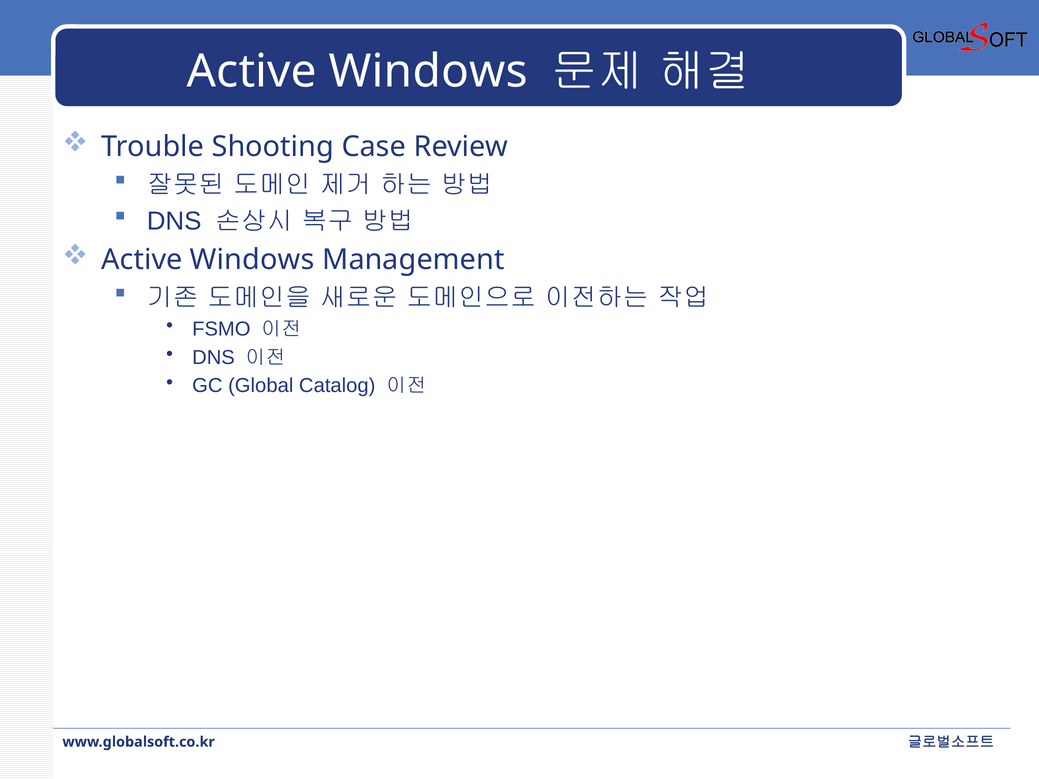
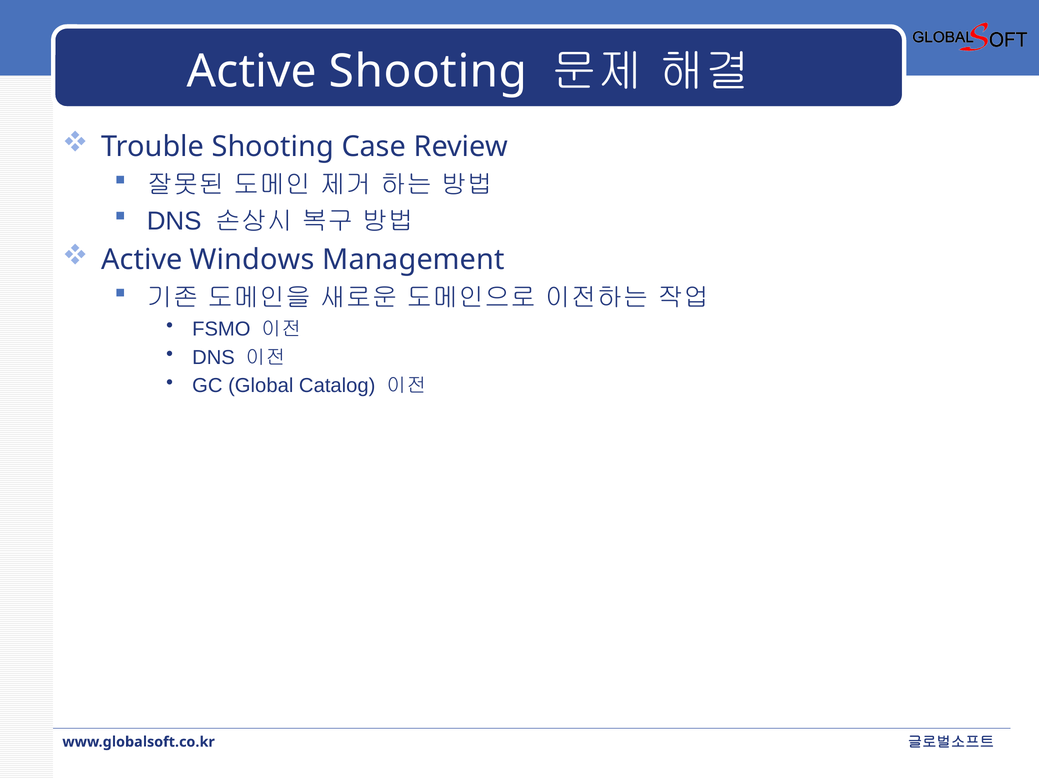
Windows: Windows -> Shooting (428, 71)
